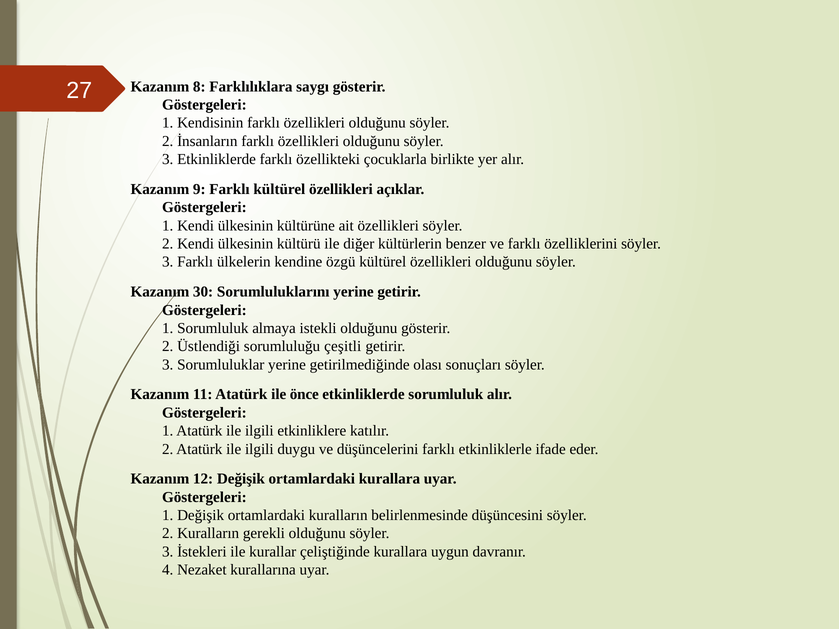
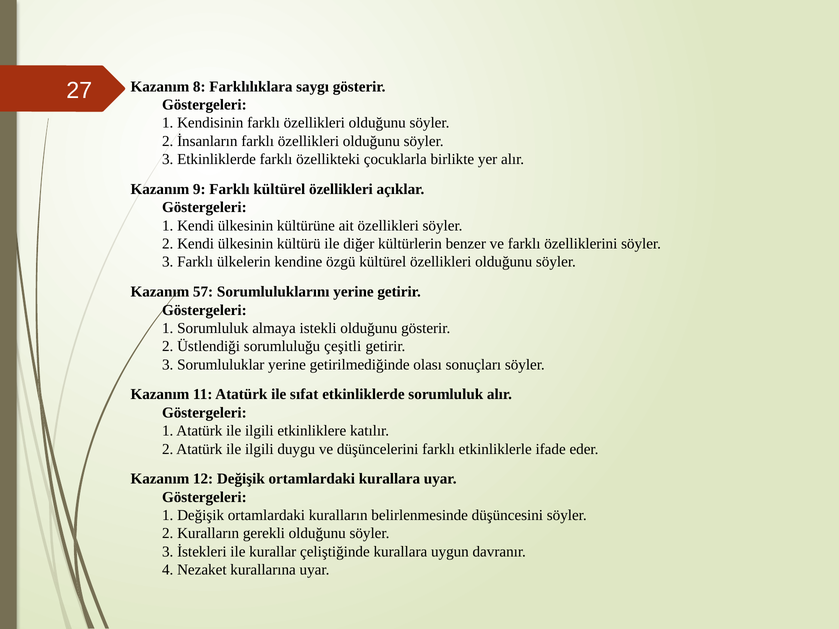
30: 30 -> 57 (203, 292)
önce: önce -> sıfat (304, 395)
